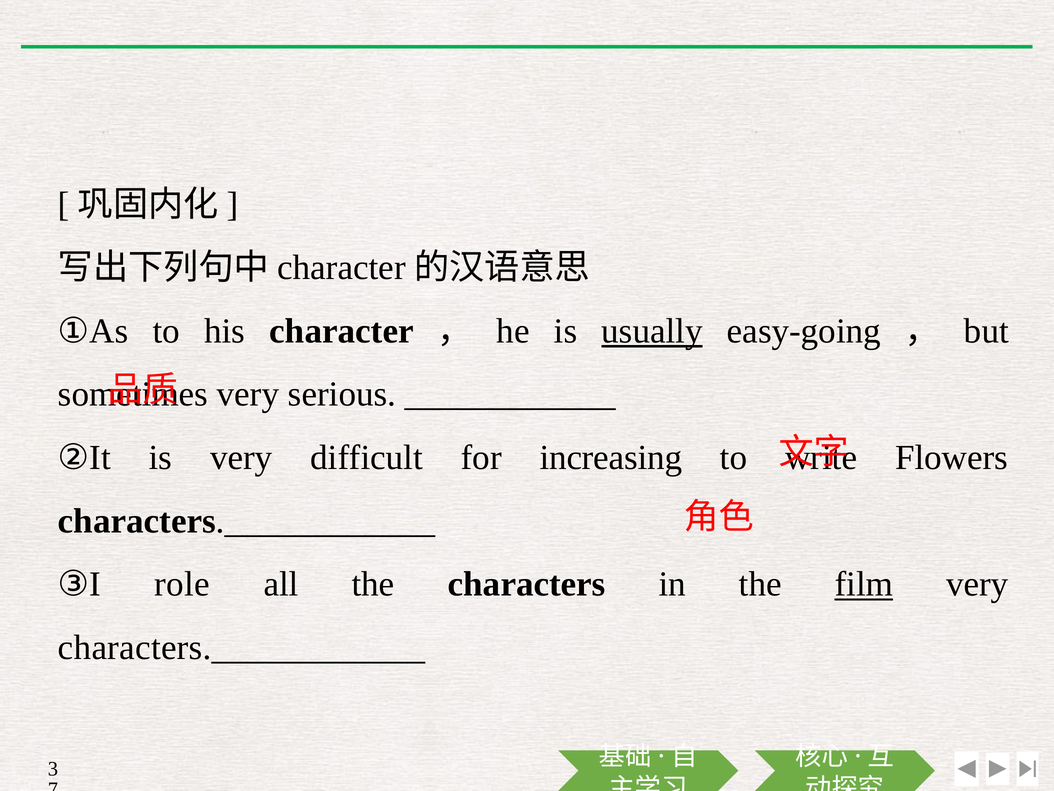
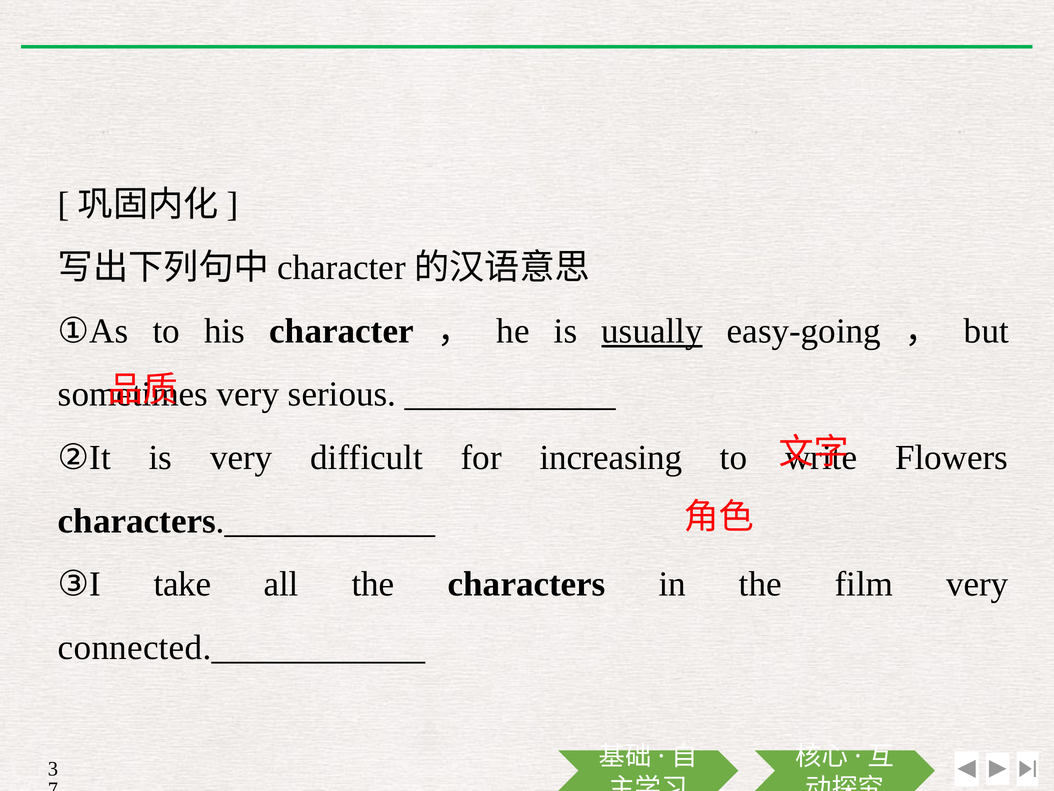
role: role -> take (182, 584)
film underline: present -> none (864, 584)
characters.____________: characters.____________ -> connected.____________ (242, 647)
